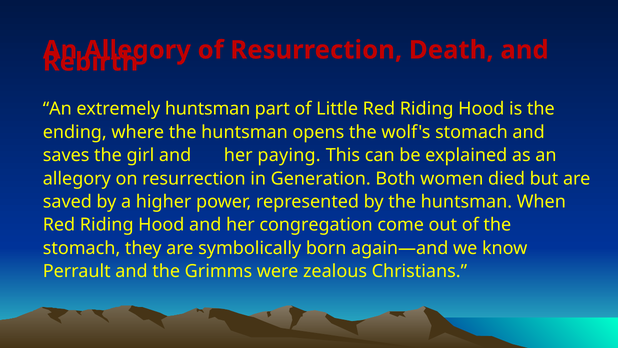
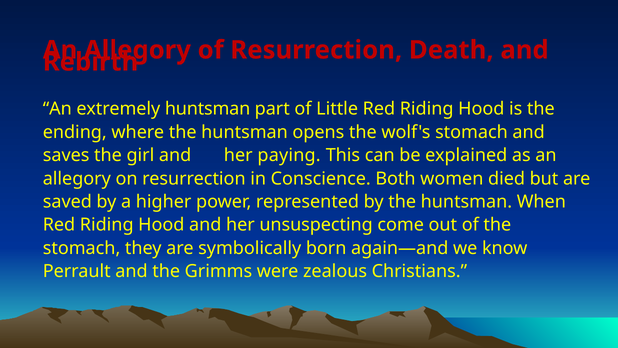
Generation: Generation -> Conscience (321, 178)
congregation: congregation -> unsuspecting (316, 225)
